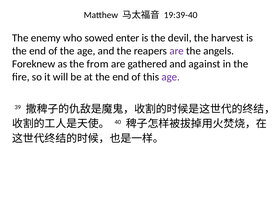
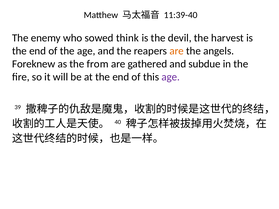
19:39-40: 19:39-40 -> 11:39-40 (181, 15)
enter: enter -> think (127, 38)
are colour: purple -> orange (177, 51)
against: against -> subdue (205, 64)
